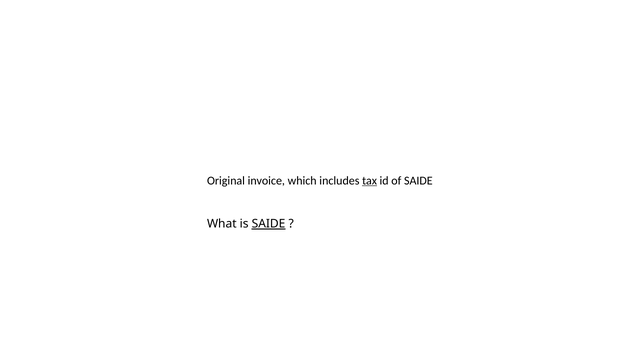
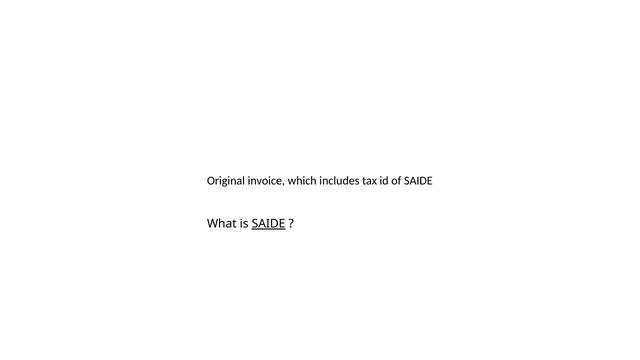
tax underline: present -> none (370, 181)
